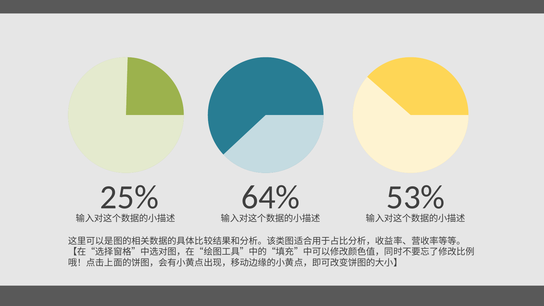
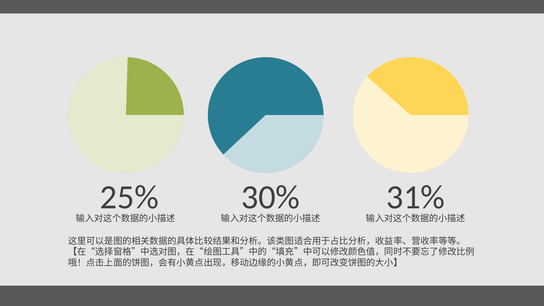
64%: 64% -> 30% (271, 197)
53%: 53% -> 31% (415, 197)
